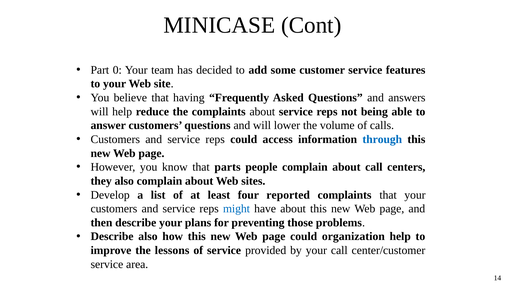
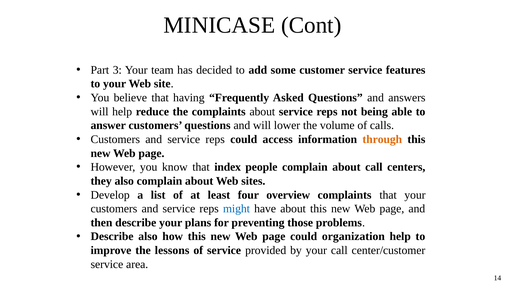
0: 0 -> 3 (117, 70)
through colour: blue -> orange (382, 139)
parts: parts -> index (228, 167)
reported: reported -> overview (288, 195)
